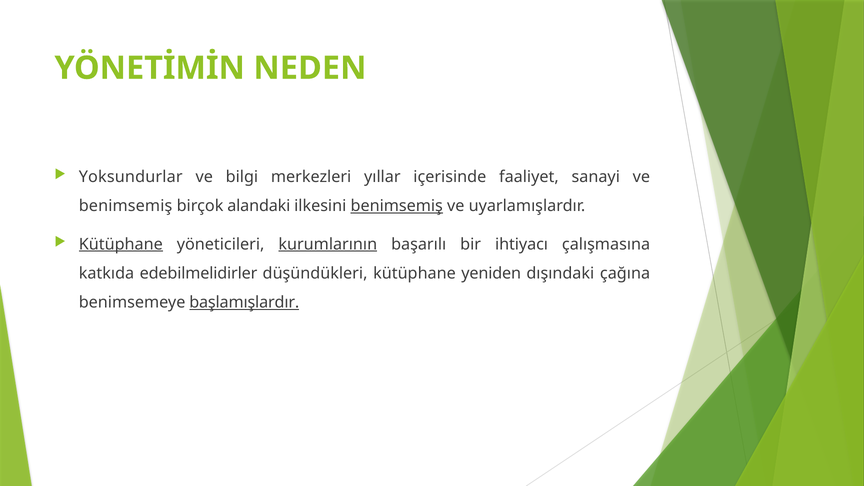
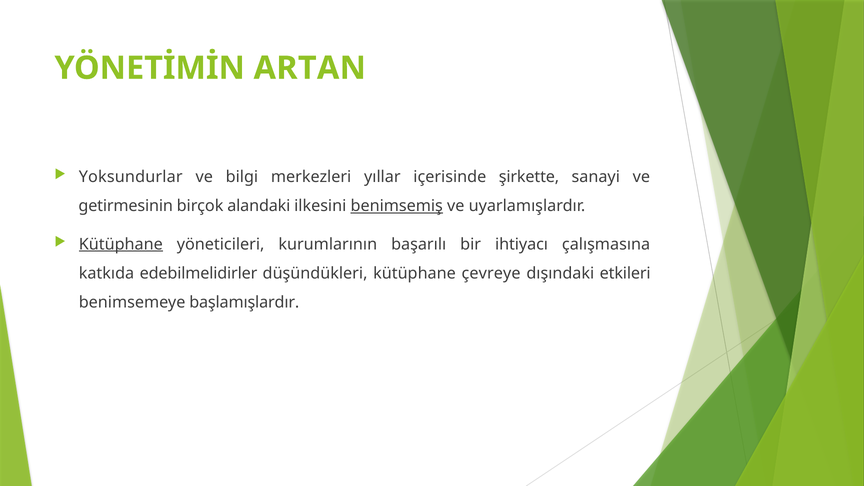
NEDEN: NEDEN -> ARTAN (310, 68)
faaliyet: faaliyet -> şirkette (529, 177)
benimsemiş: benimsemiş -> getirmesinin (126, 206)
kurumlarının underline: present -> none (328, 244)
yeniden: yeniden -> çevreye (491, 273)
çağına: çağına -> etkileri (625, 273)
başlamışlardır underline: present -> none (244, 303)
